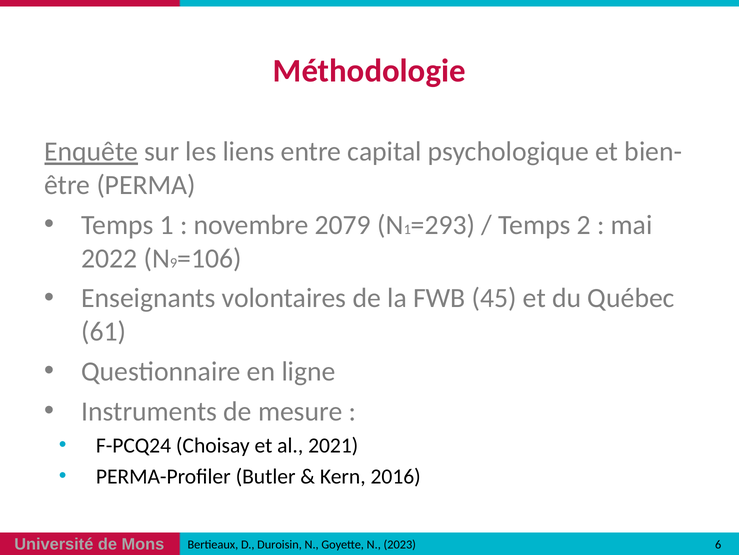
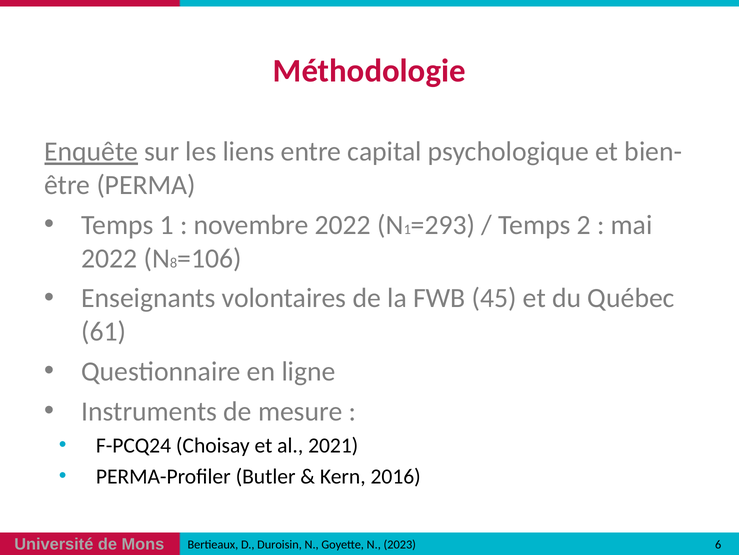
novembre 2079: 2079 -> 2022 (343, 225)
9: 9 -> 8 (174, 262)
